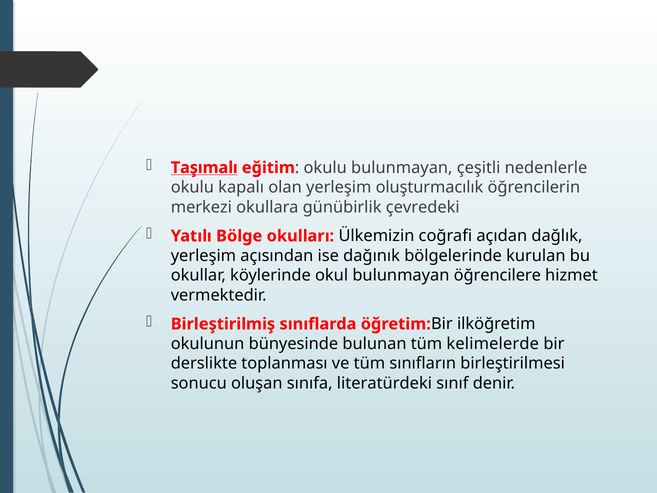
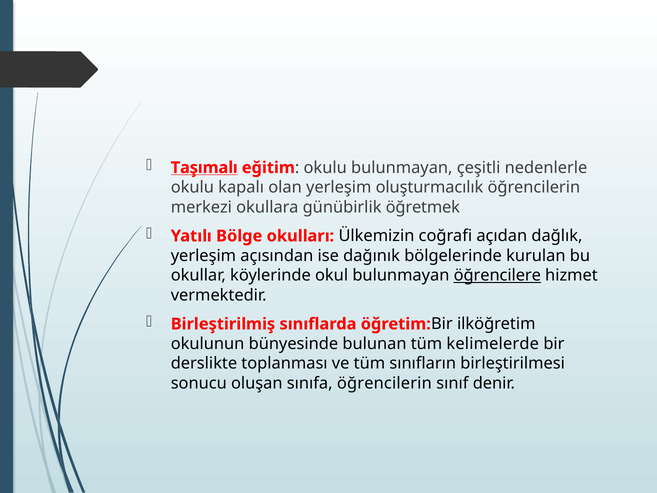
çevredeki: çevredeki -> öğretmek (423, 207)
öğrencilere underline: none -> present (497, 275)
sınıfa literatürdeki: literatürdeki -> öğrencilerin (384, 383)
